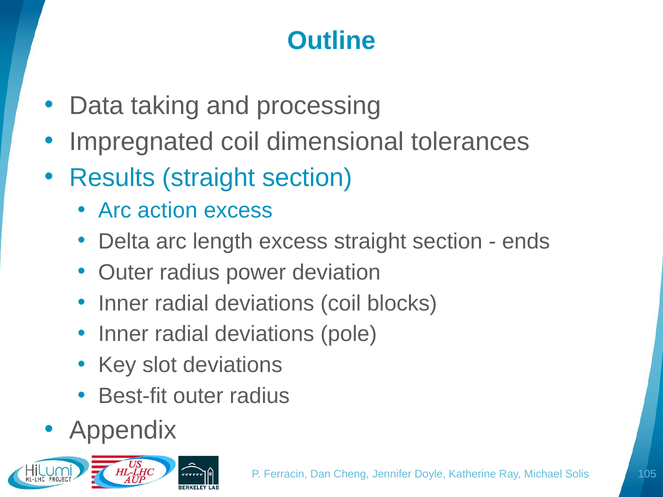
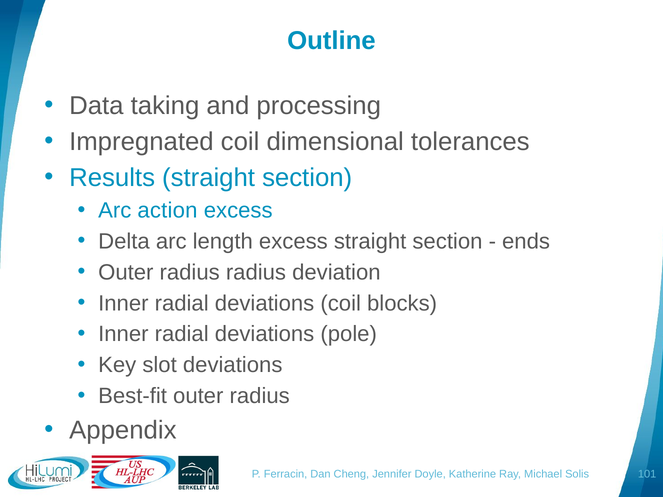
radius power: power -> radius (256, 272)
105: 105 -> 101 (647, 474)
